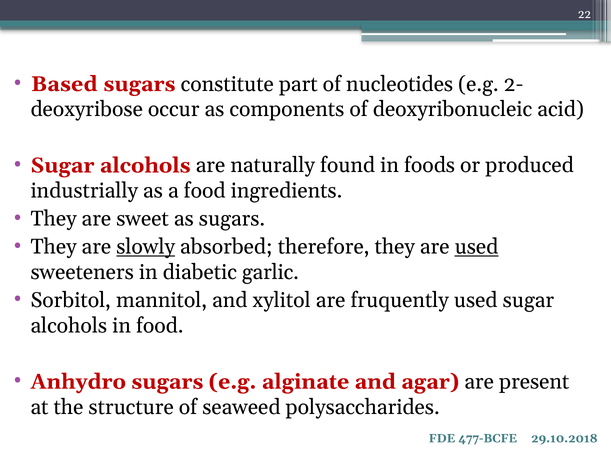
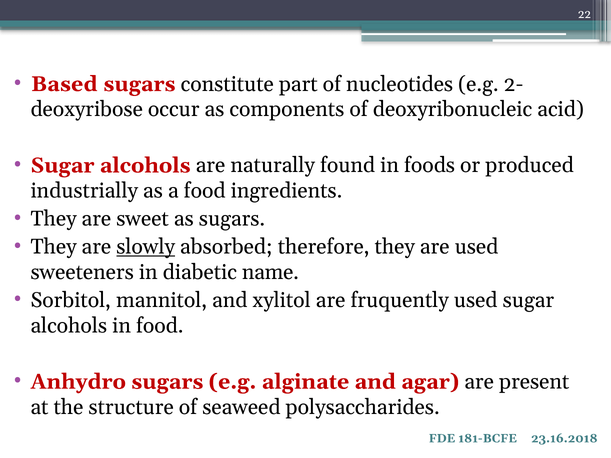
used underline: present -> none (476, 247)
garlic: garlic -> name (270, 272)
477-BCFE: 477-BCFE -> 181-BCFE (488, 439)
29.10.2018: 29.10.2018 -> 23.16.2018 (564, 439)
